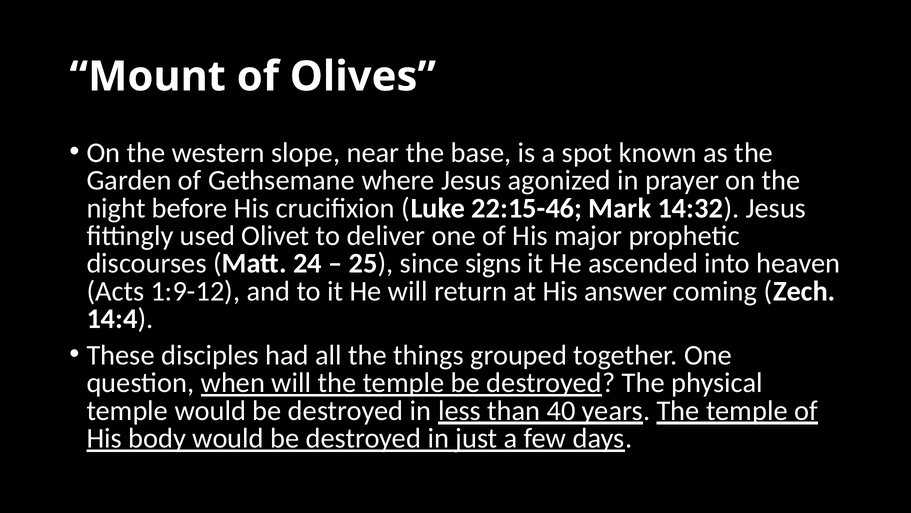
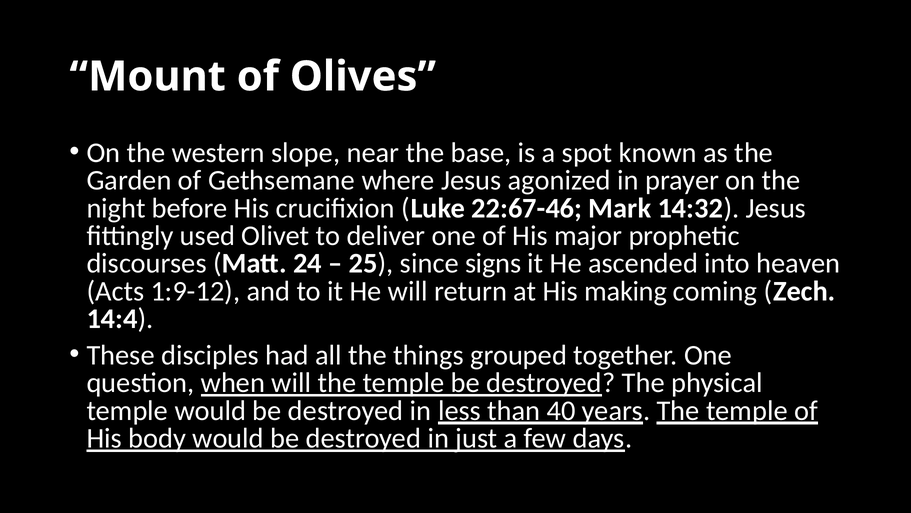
22:15-46: 22:15-46 -> 22:67-46 (527, 208)
answer: answer -> making (626, 291)
